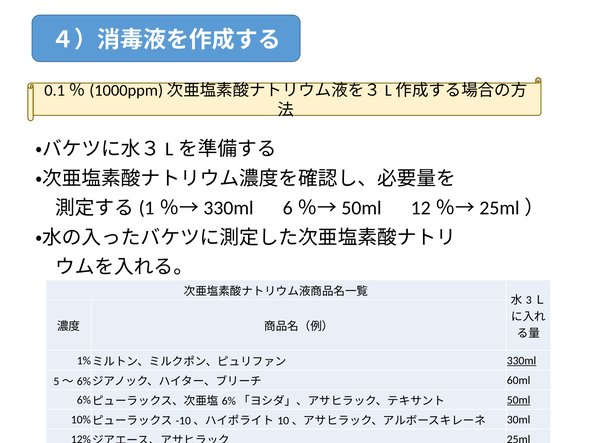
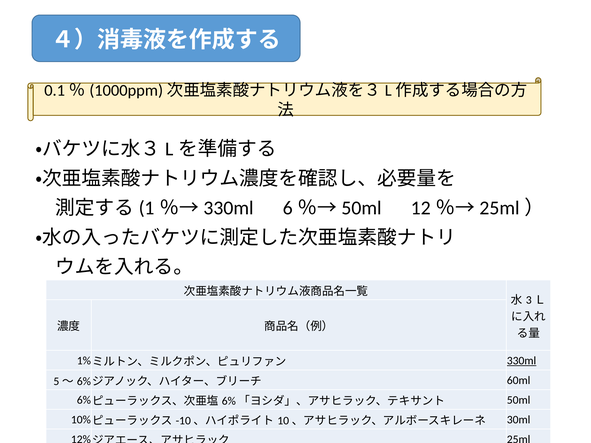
50ml underline: present -> none (519, 400)
